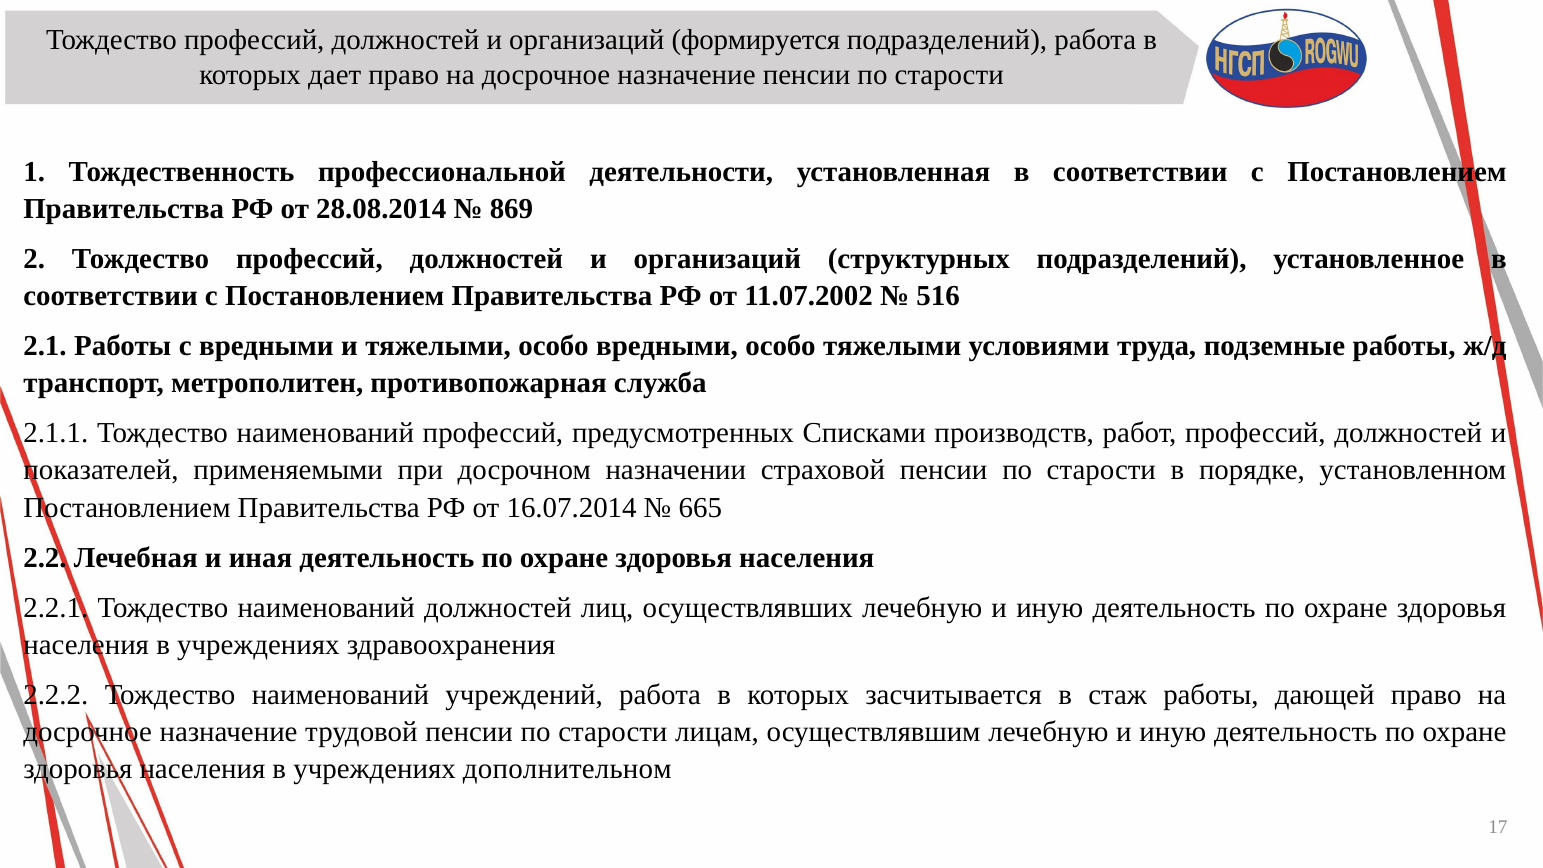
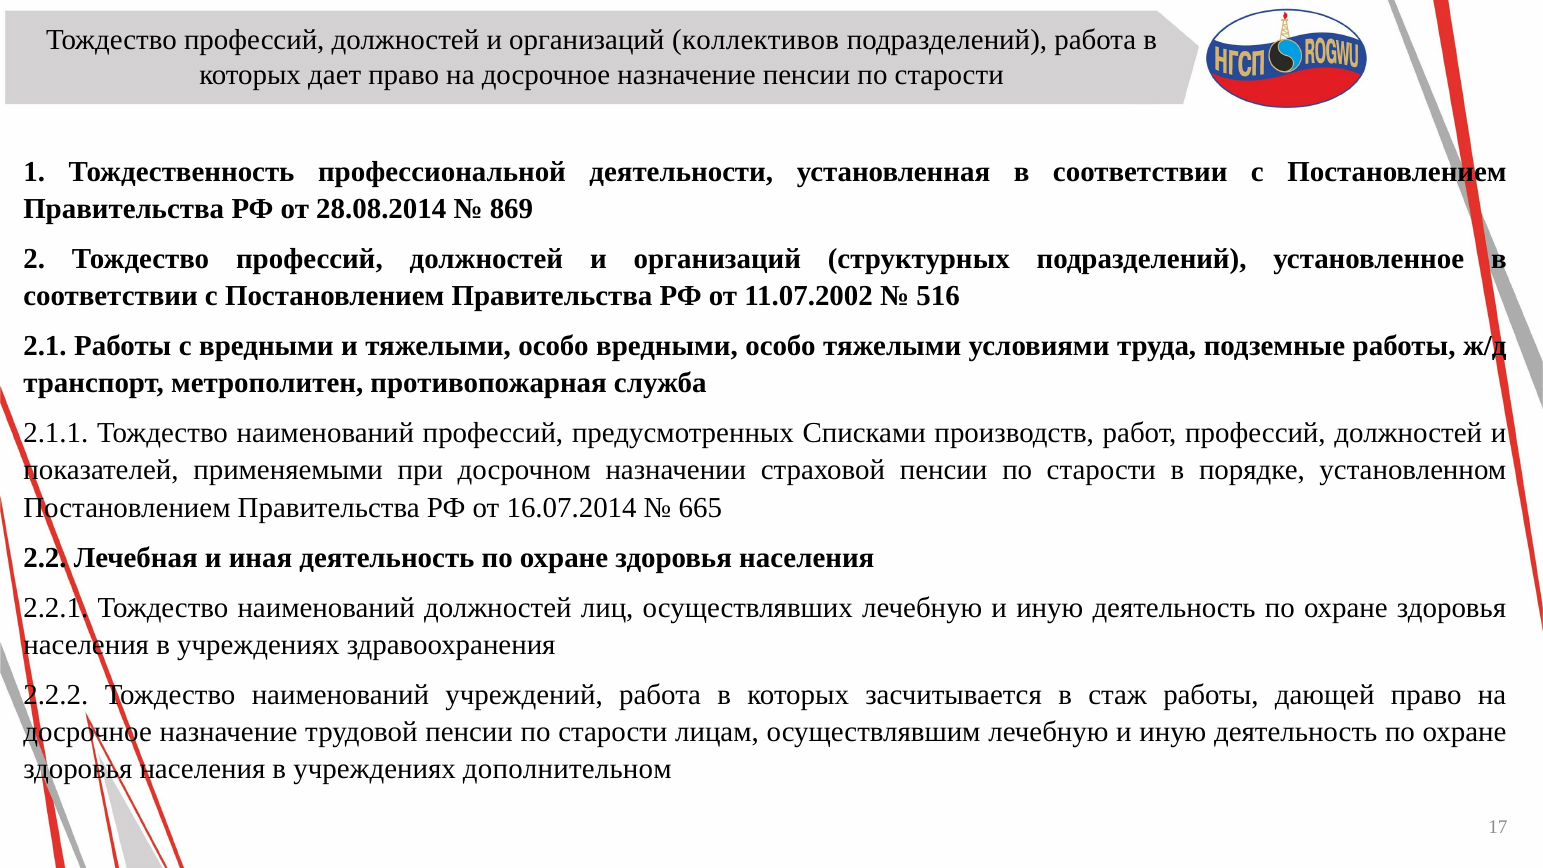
формируется: формируется -> коллективов (756, 40)
